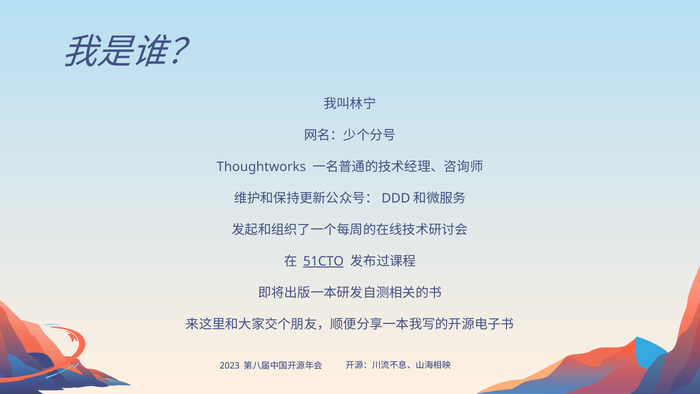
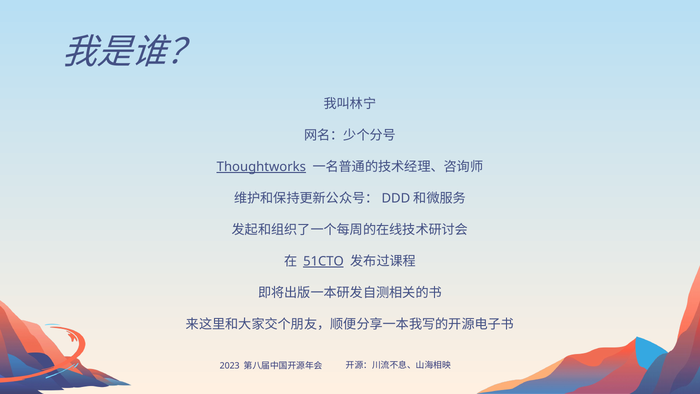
Thoughtworks underline: none -> present (261, 167)
